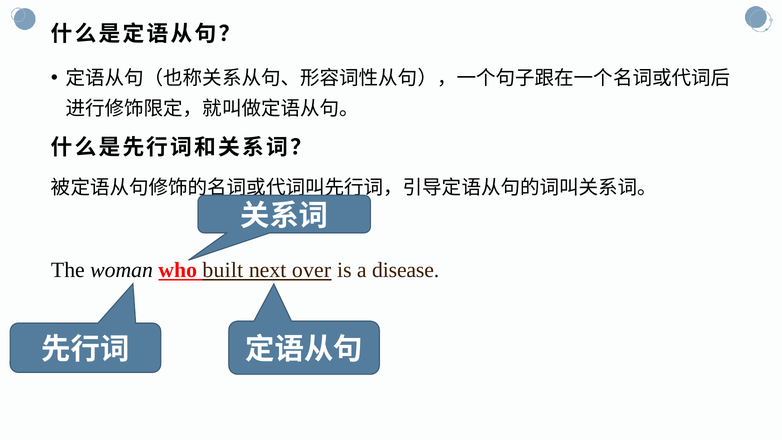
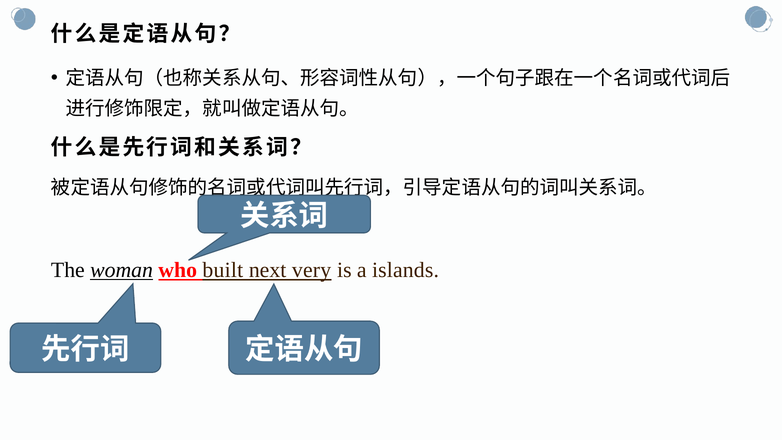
woman underline: none -> present (122, 270)
over: over -> very (312, 270)
disease: disease -> islands (406, 270)
